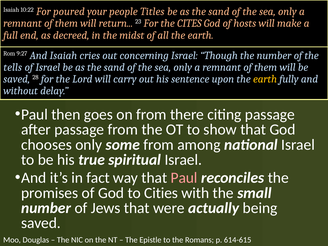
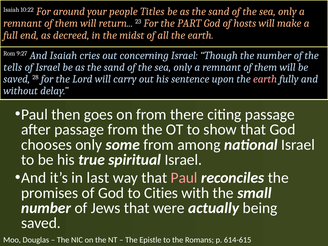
poured: poured -> around (69, 12)
CITES: CITES -> PART (189, 23)
earth colour: yellow -> pink (265, 79)
fact: fact -> last (98, 178)
